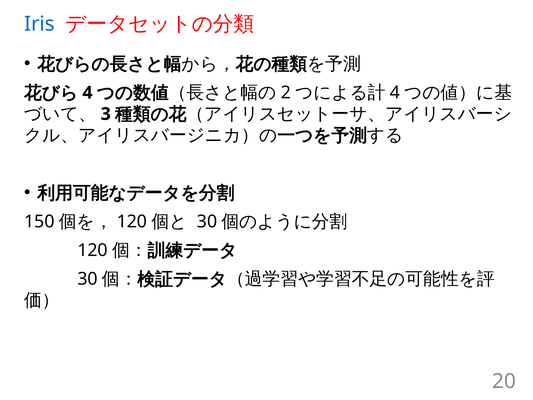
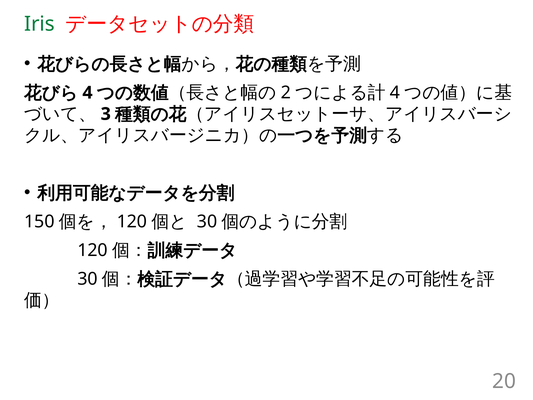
Iris colour: blue -> green (39, 24)
